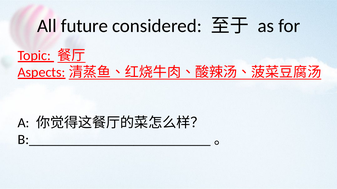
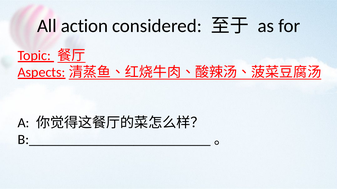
future: future -> action (84, 26)
